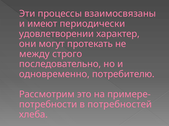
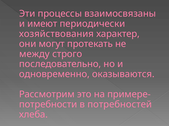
удовлетворении: удовлетворении -> хозяйствования (56, 34)
потребителю: потребителю -> оказываются (123, 75)
